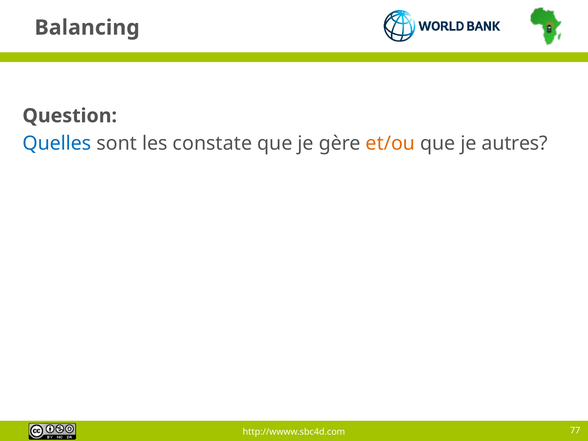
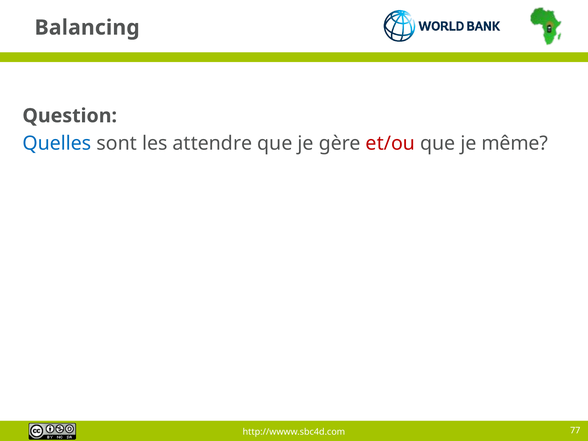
constate: constate -> attendre (212, 143)
et/ou colour: orange -> red (390, 143)
autres: autres -> même (515, 143)
